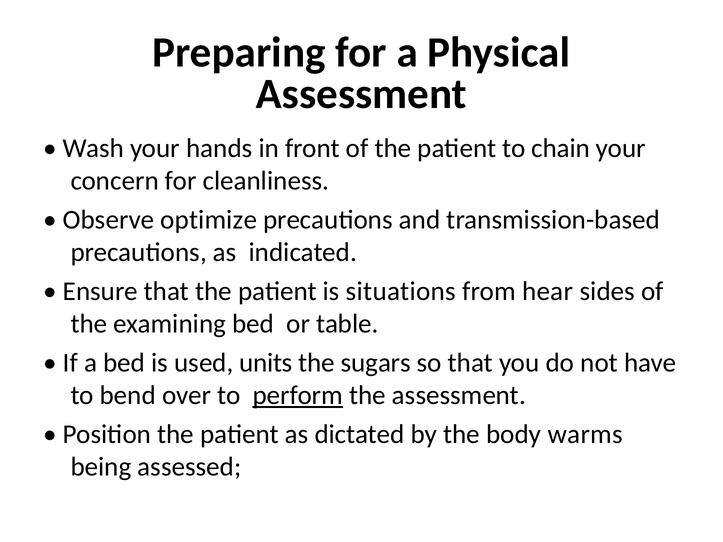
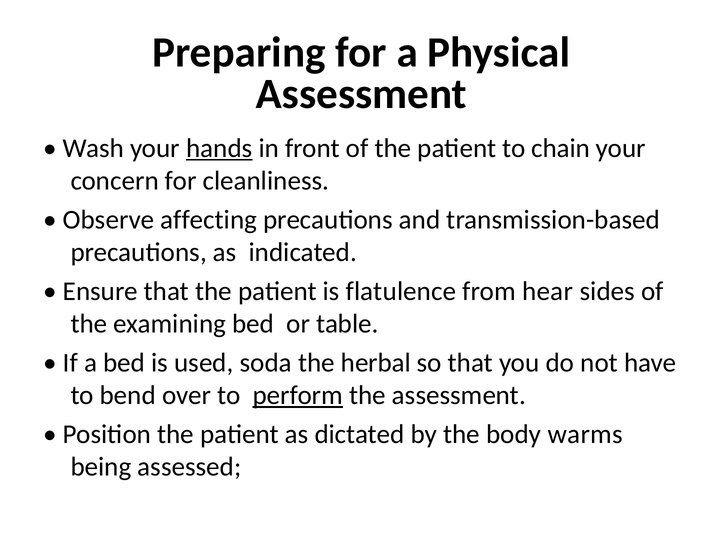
hands underline: none -> present (219, 148)
optimize: optimize -> affecting (209, 220)
situations: situations -> flatulence (401, 291)
units: units -> soda (266, 363)
sugars: sugars -> herbal (376, 363)
